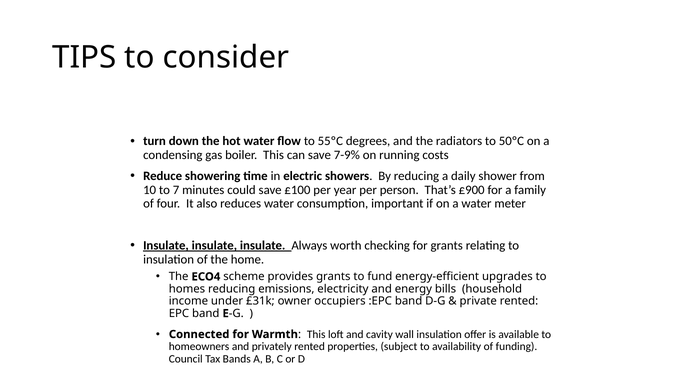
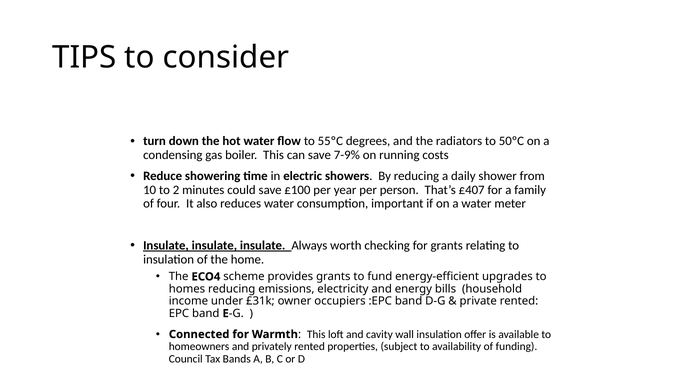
7: 7 -> 2 (176, 190)
£900: £900 -> £407 (472, 190)
